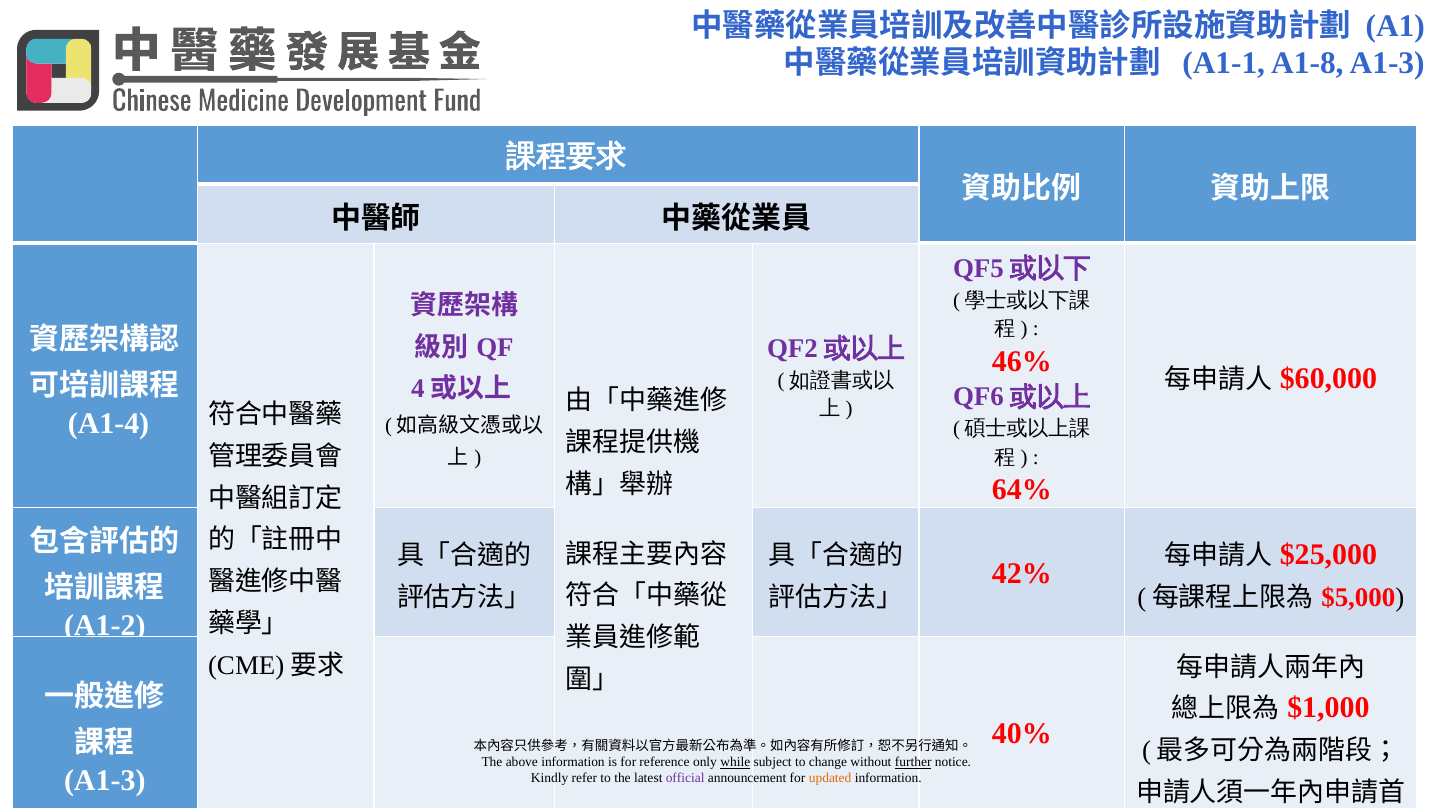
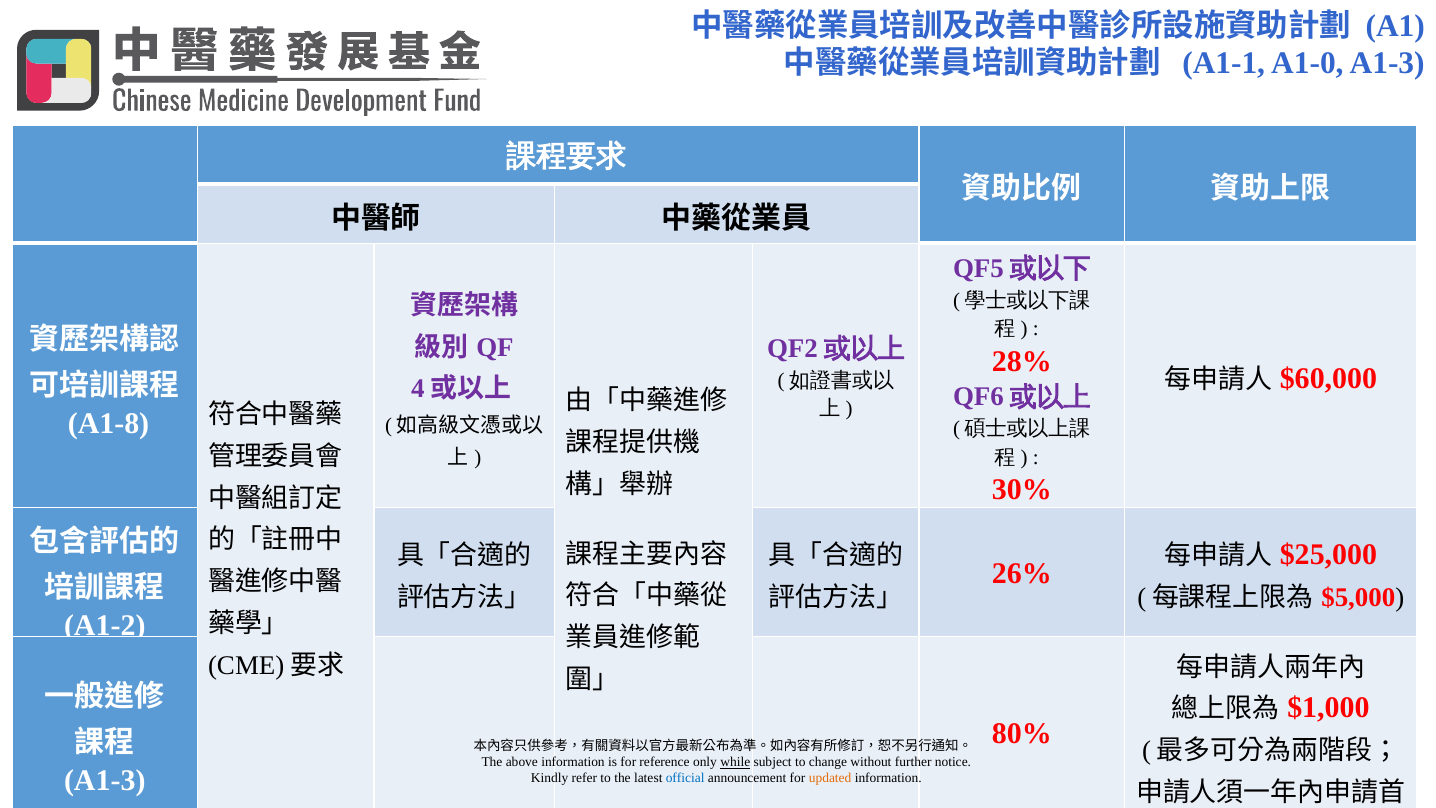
A1-8: A1-8 -> A1-0 (1307, 63)
46%: 46% -> 28% (1022, 361)
A1-4: A1-4 -> A1-8 (108, 423)
64%: 64% -> 30% (1022, 490)
42%: 42% -> 26% (1022, 574)
40%: 40% -> 80% (1022, 734)
further underline: present -> none (913, 762)
official colour: purple -> blue (685, 778)
